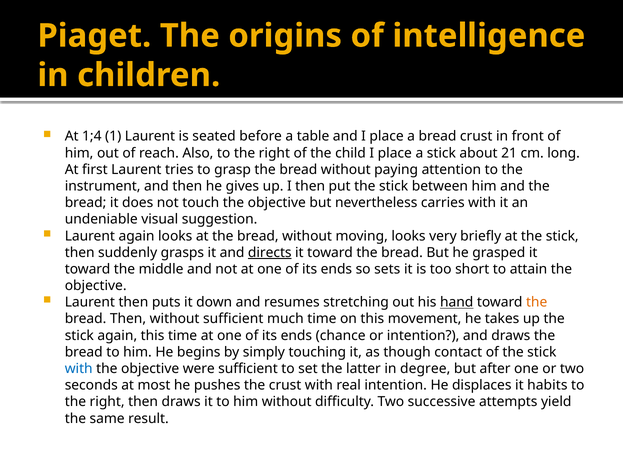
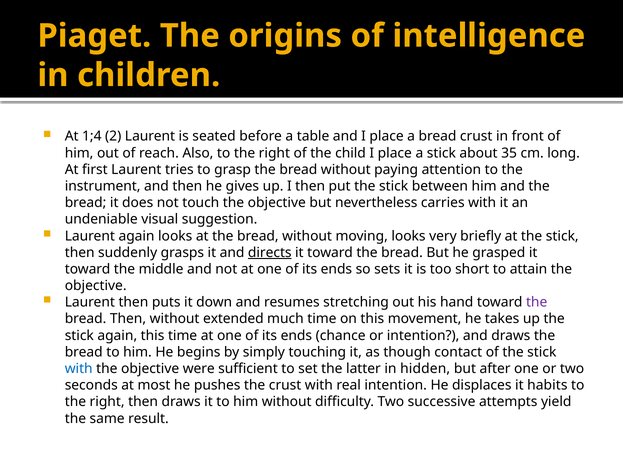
1: 1 -> 2 (113, 136)
21: 21 -> 35 (509, 153)
hand underline: present -> none (457, 302)
the colour: orange -> purple (537, 302)
without sufficient: sufficient -> extended (233, 319)
degree: degree -> hidden (425, 369)
